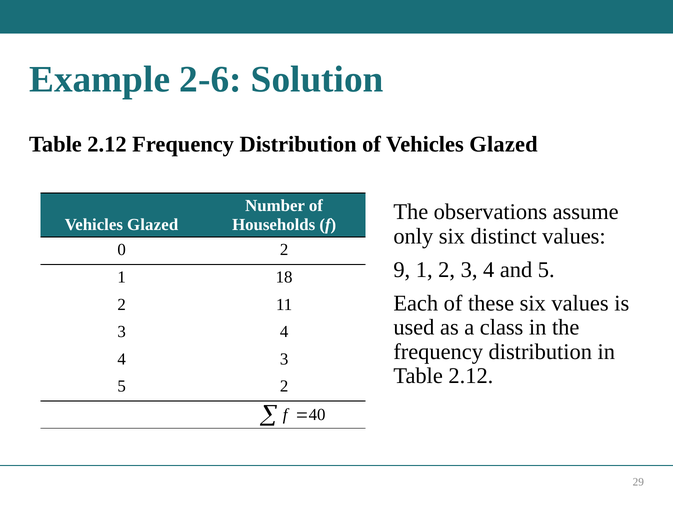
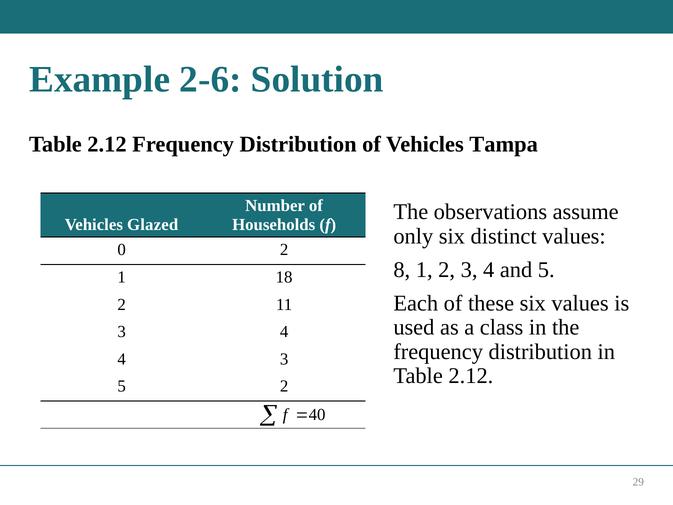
of Vehicles Glazed: Glazed -> Tampa (504, 144)
9: 9 -> 8 (402, 270)
